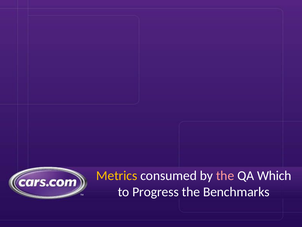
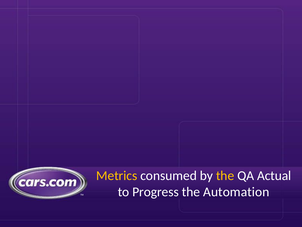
the colour: pink -> yellow (225, 175)
Which: Which -> Actual (274, 175)
Benchmarks: Benchmarks -> Automation (236, 191)
